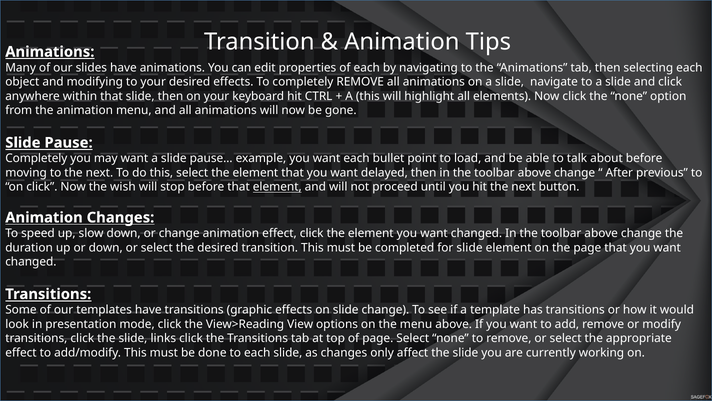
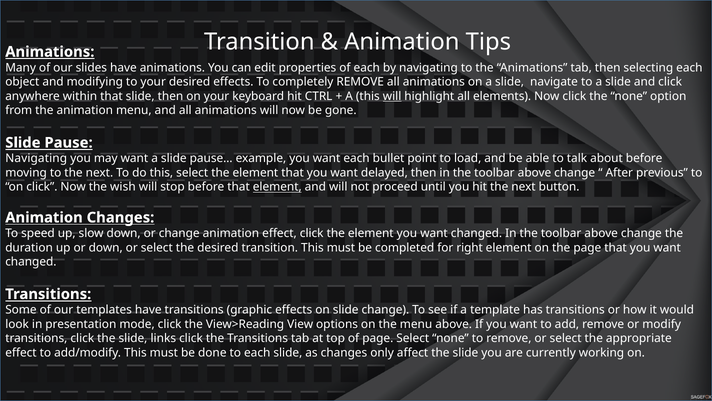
will underline: none -> present (392, 96)
Completely: Completely -> Navigating (36, 158)
for slide: slide -> right (470, 247)
